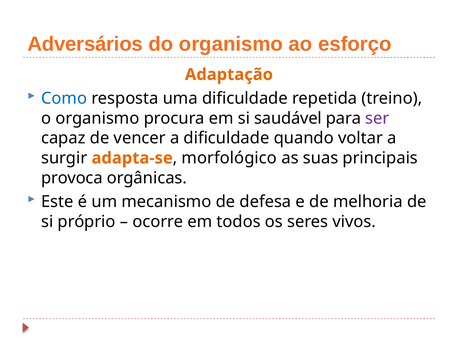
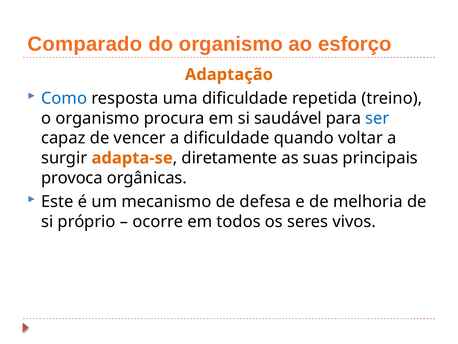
Adversários: Adversários -> Comparado (85, 44)
ser colour: purple -> blue (377, 118)
morfológico: morfológico -> diretamente (229, 158)
